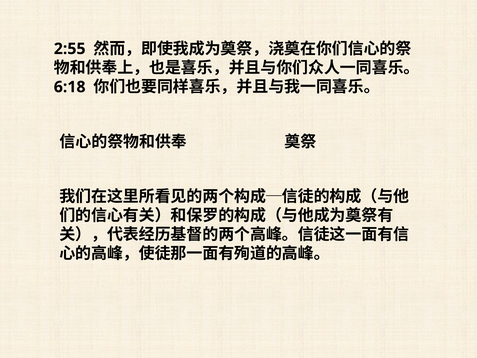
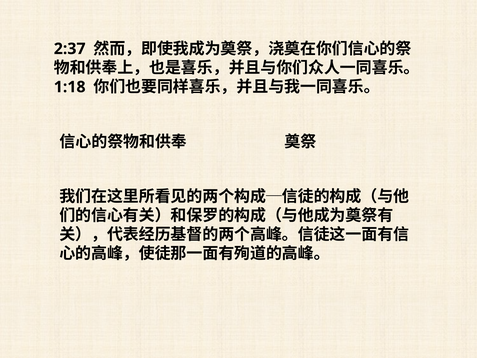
2:55: 2:55 -> 2:37 (70, 49)
6:18: 6:18 -> 1:18 (70, 87)
